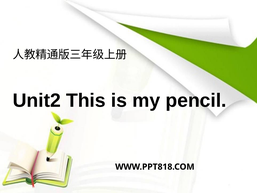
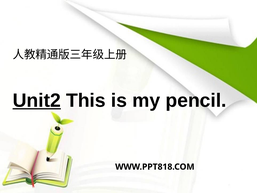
Unit2 underline: none -> present (37, 100)
